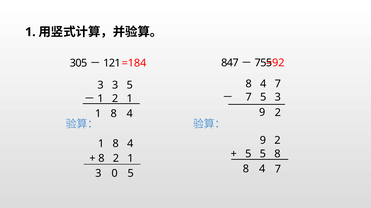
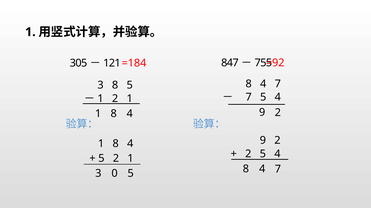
3 3: 3 -> 8 (115, 85)
7 5 3: 3 -> 4 (278, 97)
5: 5 -> 2 (248, 154)
8: 8 -> 4 (277, 154)
8: 8 -> 5 (101, 159)
